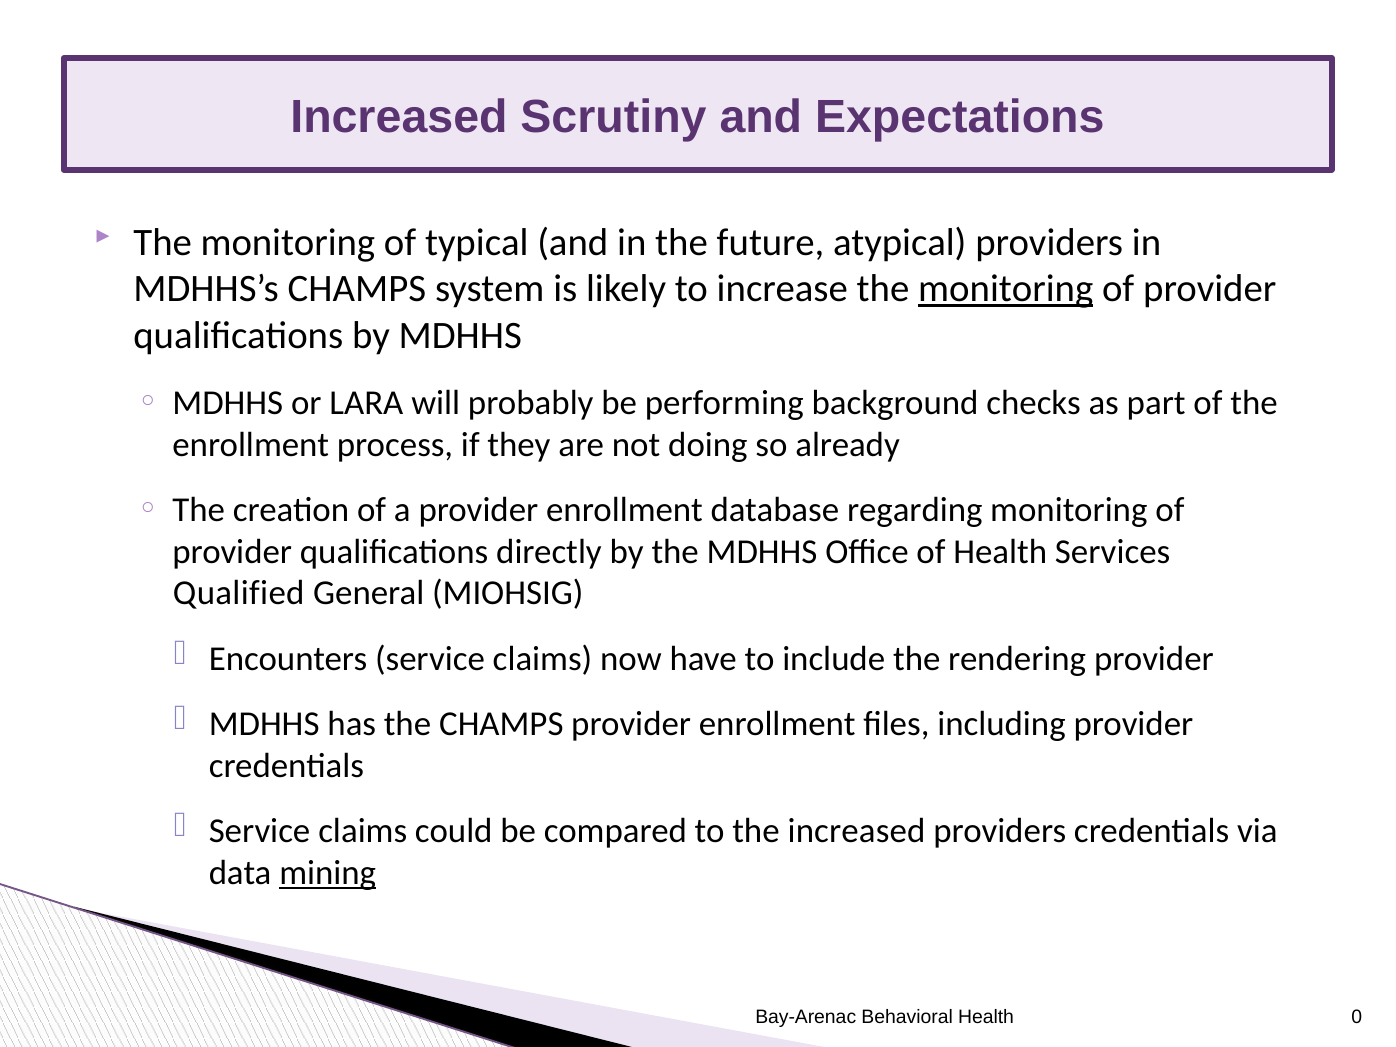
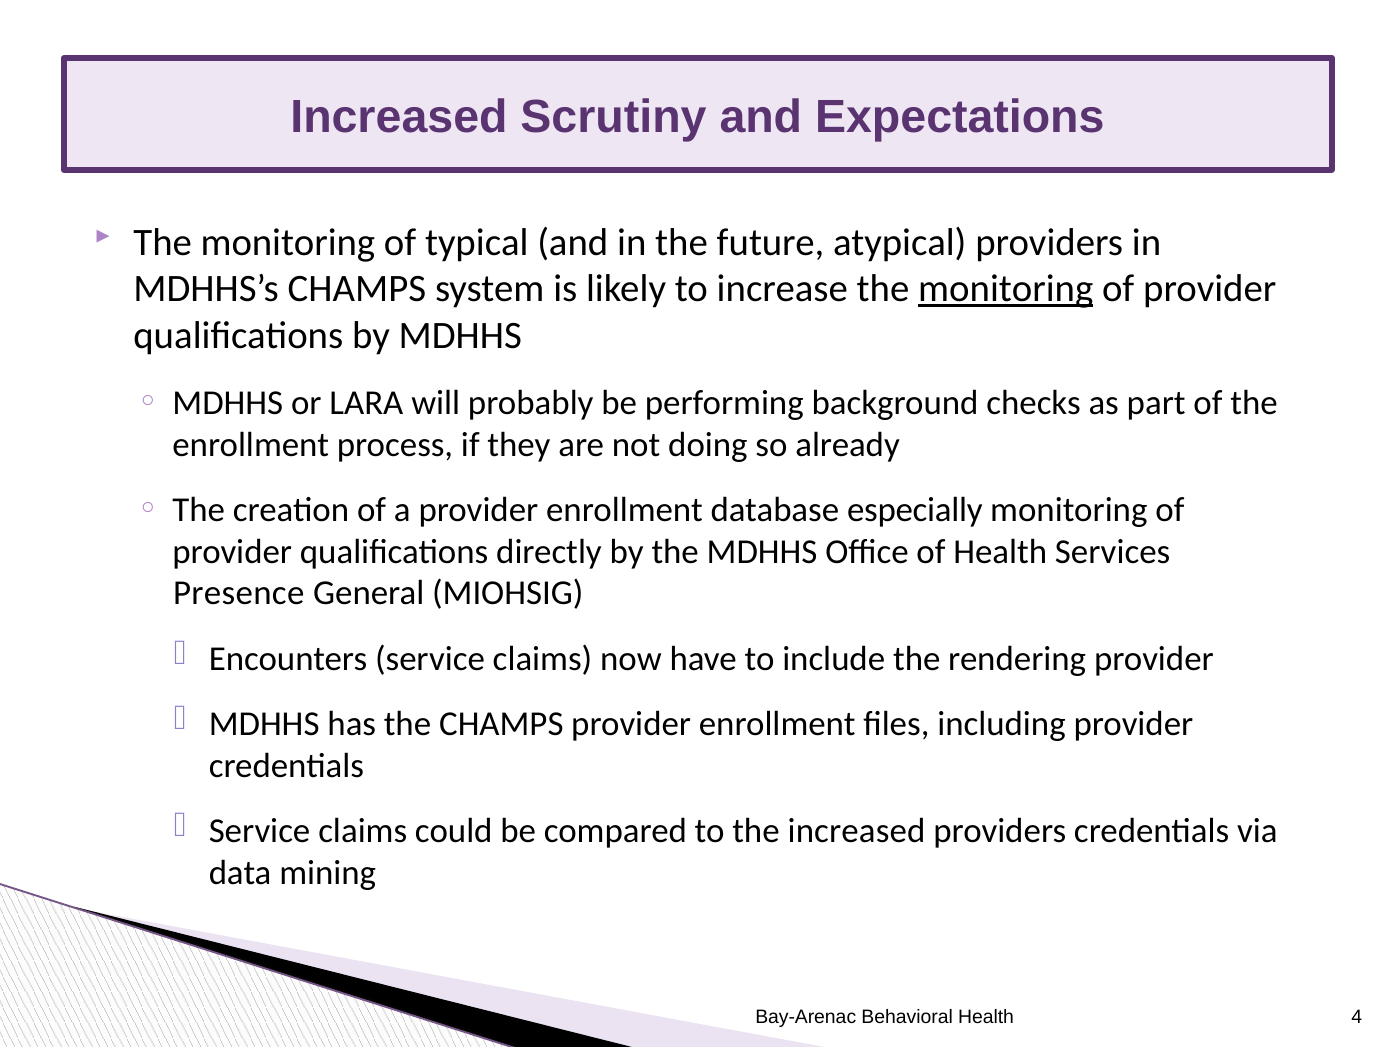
regarding: regarding -> especially (915, 510)
Qualified: Qualified -> Presence (239, 593)
mining underline: present -> none (328, 873)
0: 0 -> 4 (1357, 1017)
